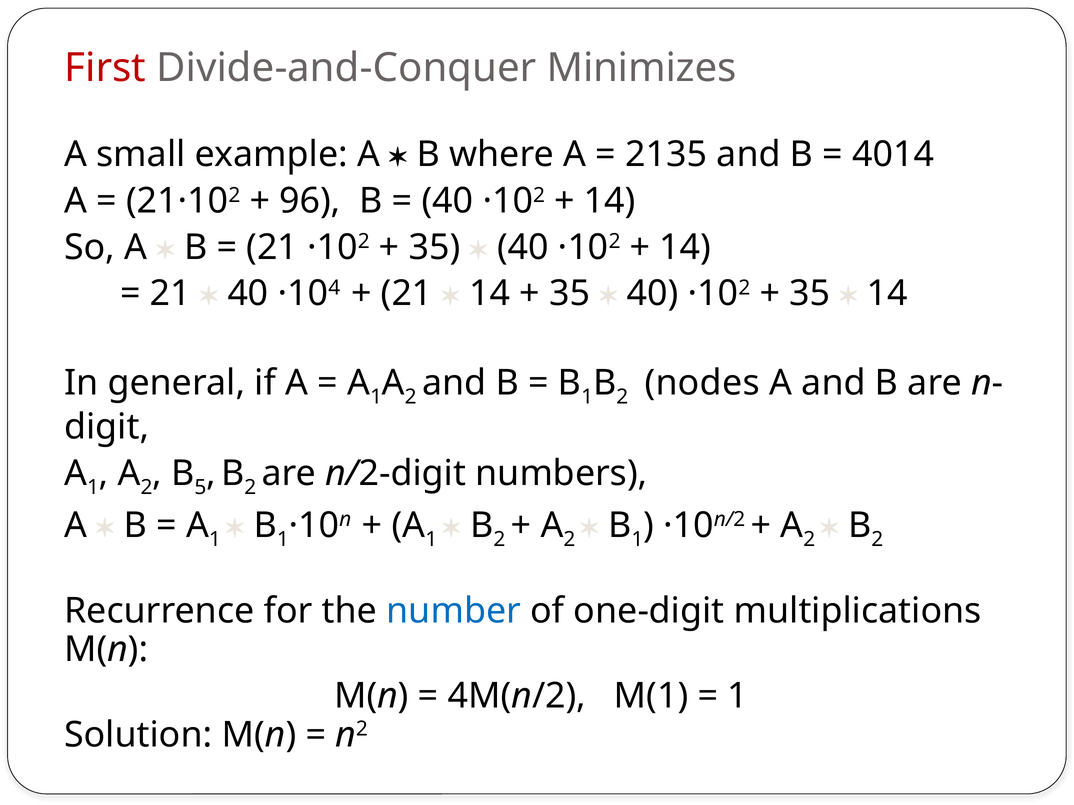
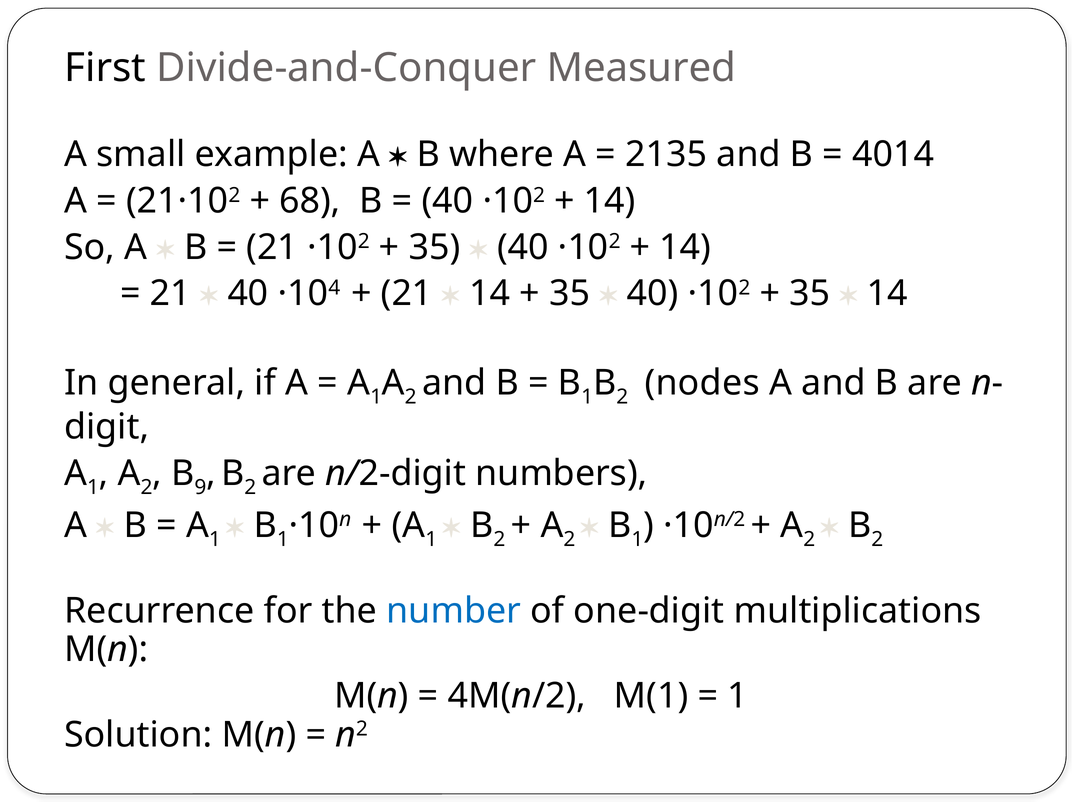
First colour: red -> black (105, 68)
Minimizes: Minimizes -> Measured (641, 68)
96: 96 -> 68 (310, 201)
5: 5 -> 9 (200, 488)
